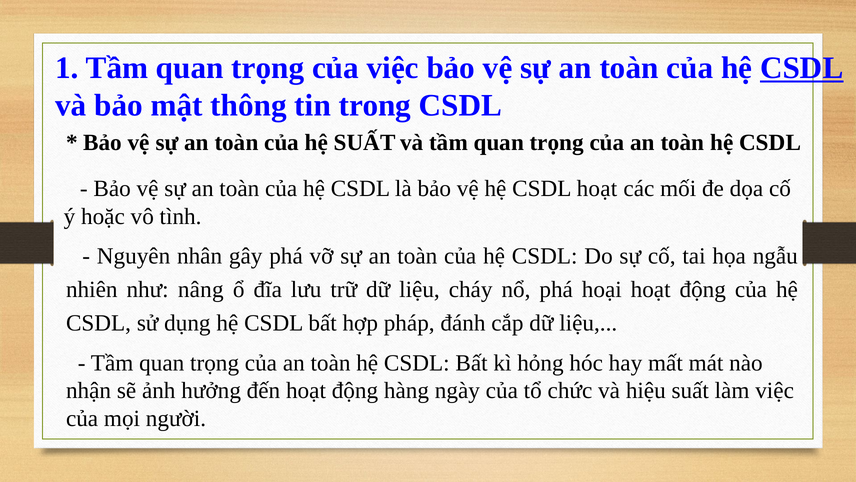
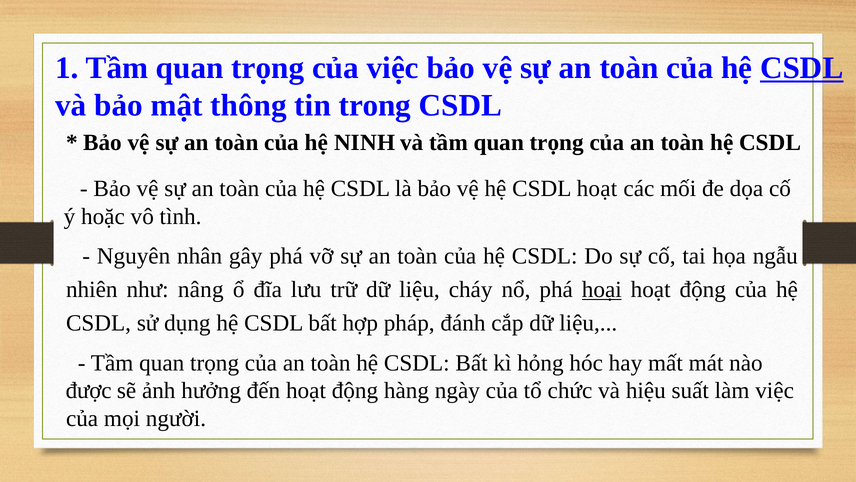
hệ SUẤT: SUẤT -> NINH (365, 143)
hoại underline: none -> present (602, 289)
nhận: nhận -> được (89, 390)
